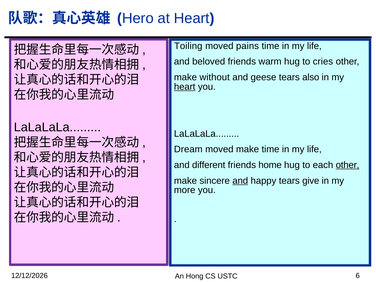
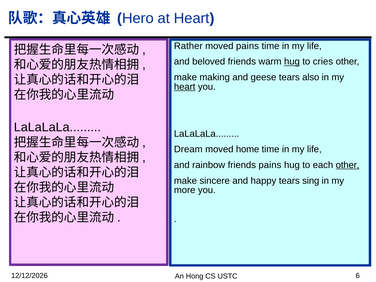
Toiling: Toiling -> Rather (188, 46)
hug underline: none -> present (292, 62)
without: without -> making (215, 77)
moved make: make -> home (248, 149)
different: different -> rainbow (209, 165)
friends home: home -> pains (270, 165)
and underline: present -> none (240, 181)
give: give -> sing (311, 181)
